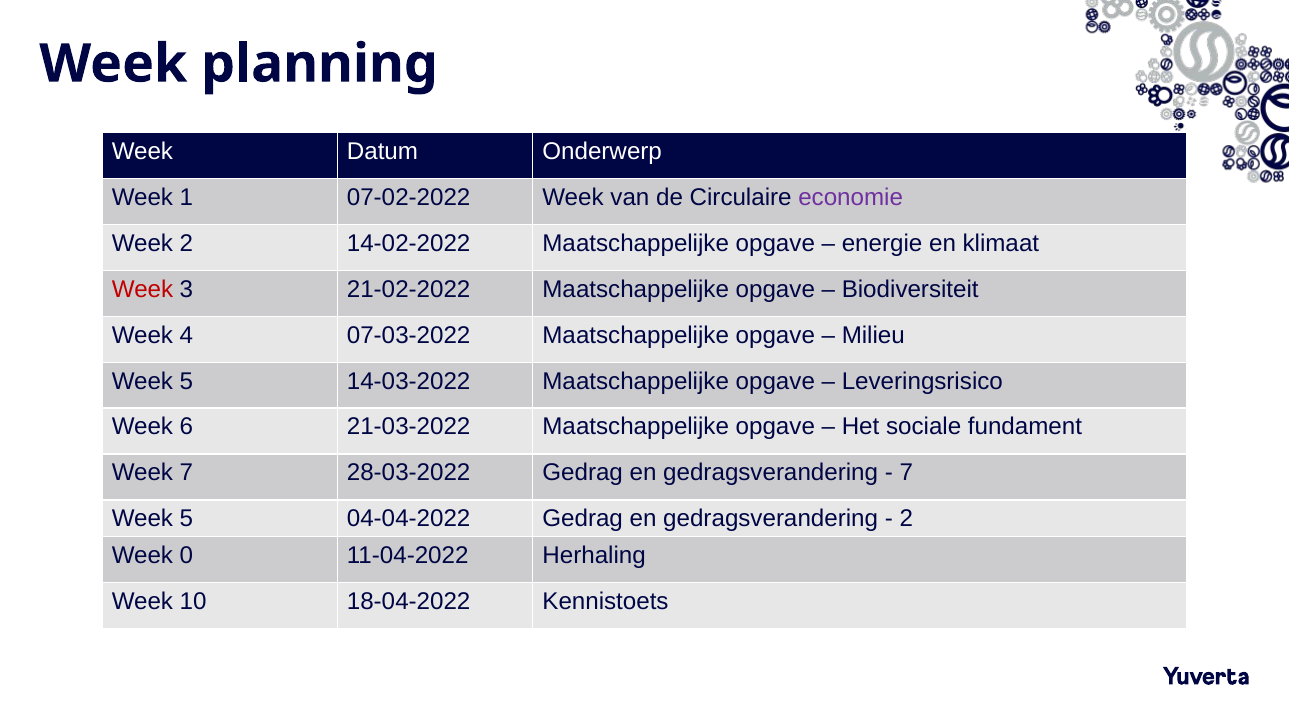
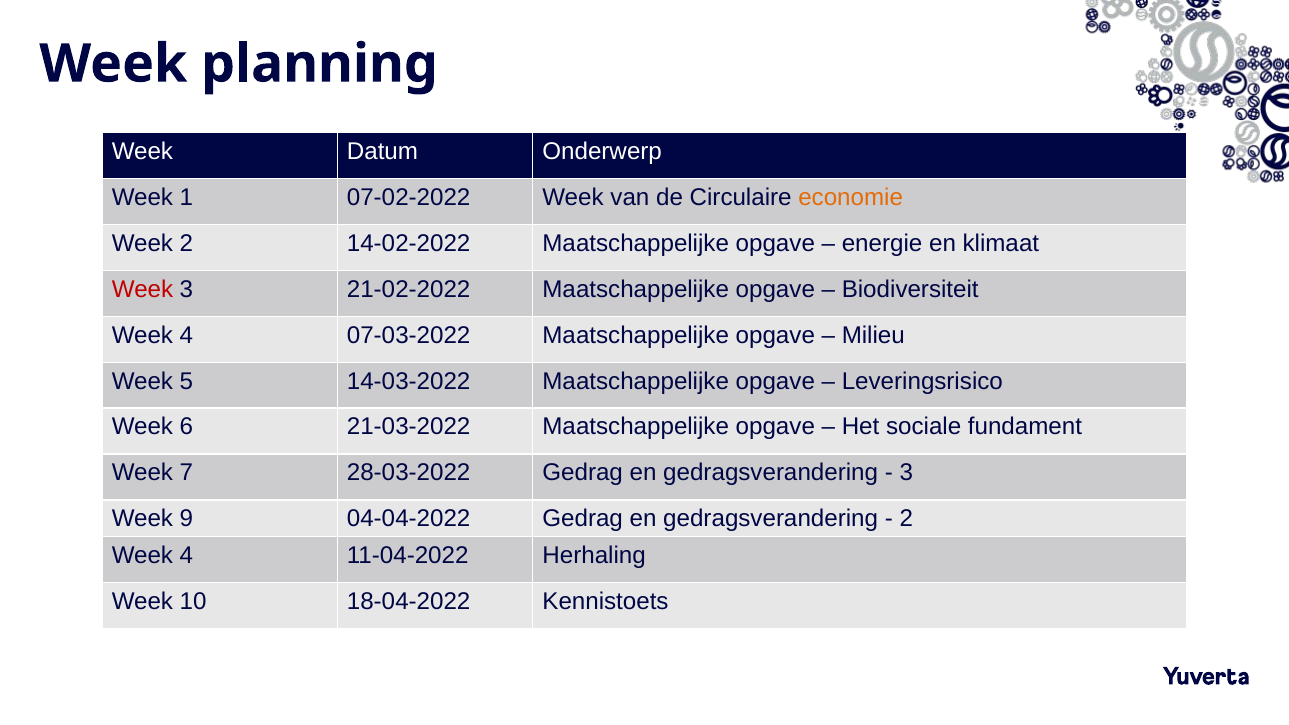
economie colour: purple -> orange (851, 198)
7: 7 -> 3 (906, 473)
5: 5 -> 9 (186, 519)
0: 0 -> 4 (186, 556)
